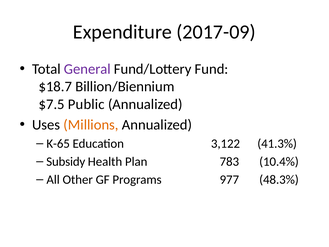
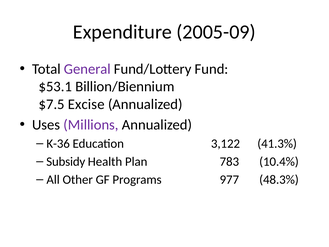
2017-09: 2017-09 -> 2005-09 (216, 32)
$18.7: $18.7 -> $53.1 (55, 87)
Public: Public -> Excise (86, 104)
Millions colour: orange -> purple (91, 125)
K-65: K-65 -> K-36 (58, 143)
